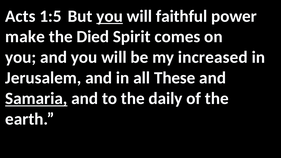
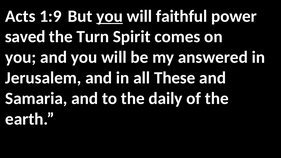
1:5: 1:5 -> 1:9 (50, 16)
make: make -> saved (25, 37)
Died: Died -> Turn (93, 37)
increased: increased -> answered (213, 57)
Samaria underline: present -> none (36, 99)
